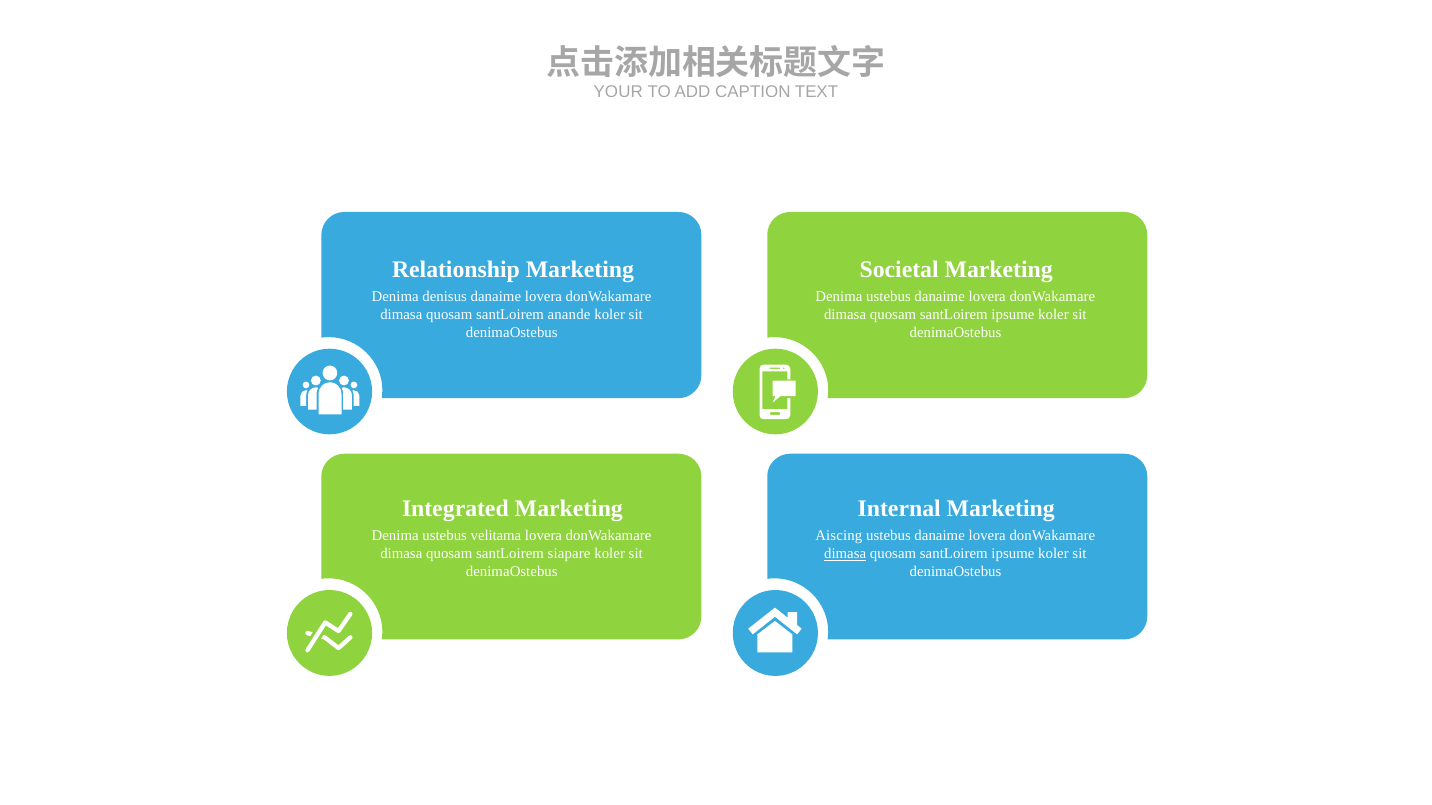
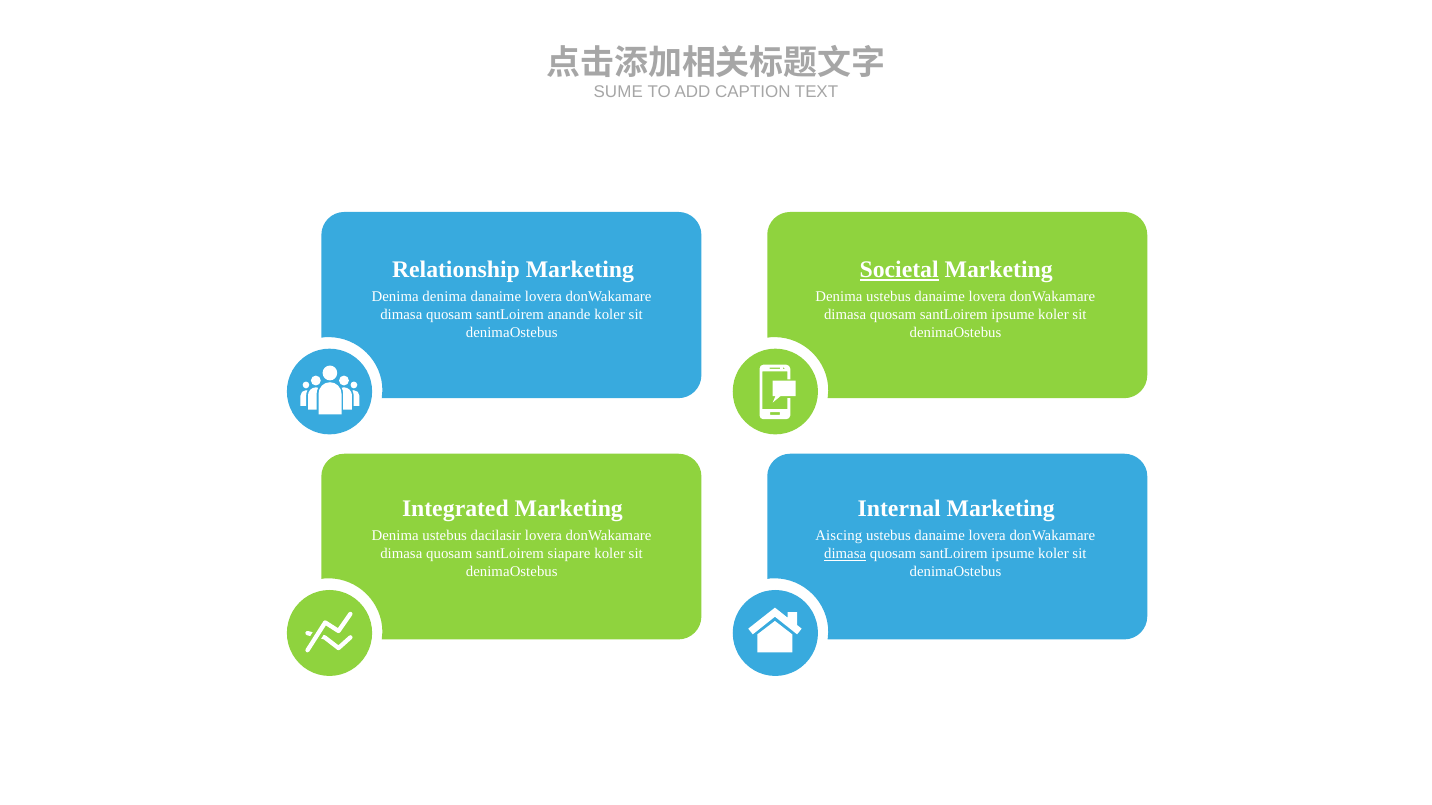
YOUR: YOUR -> SUME (618, 92)
Societal underline: none -> present (899, 270)
Denima denisus: denisus -> denima (445, 297)
velitama: velitama -> dacilasir (496, 536)
